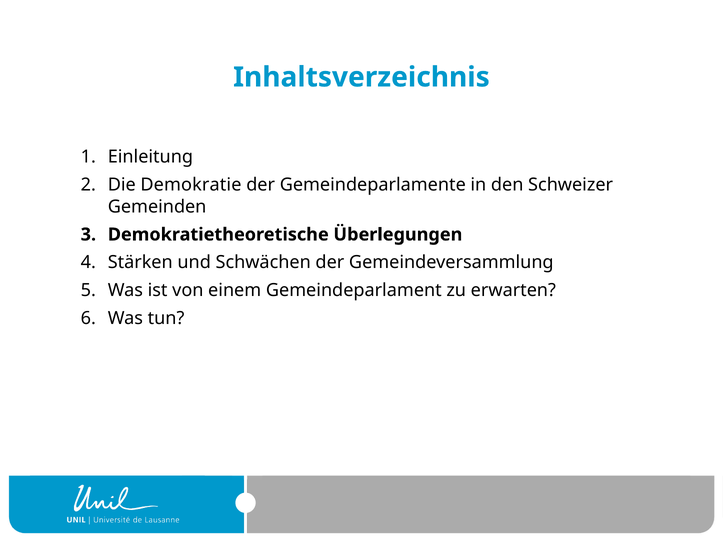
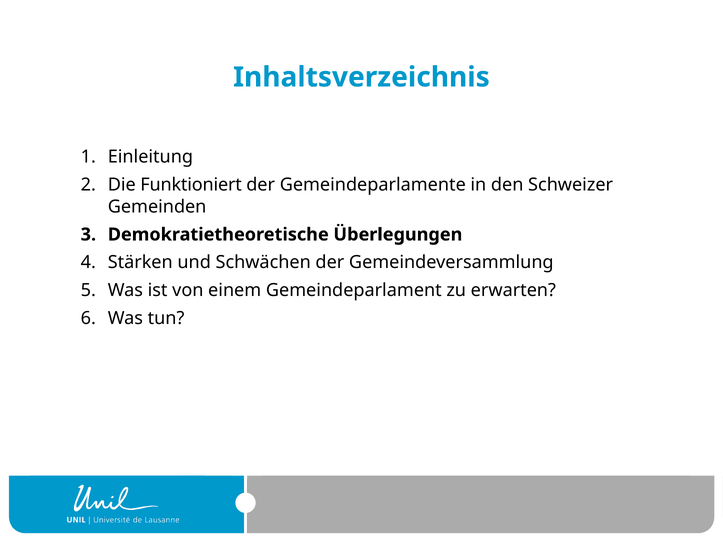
Demokratie: Demokratie -> Funktioniert (191, 185)
